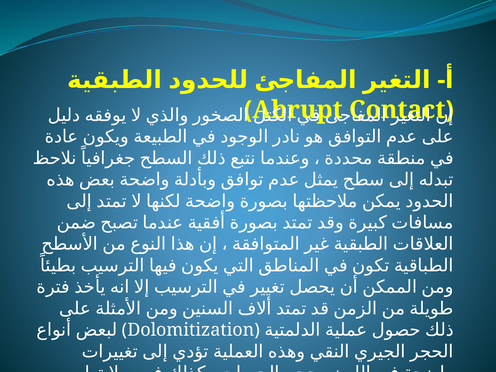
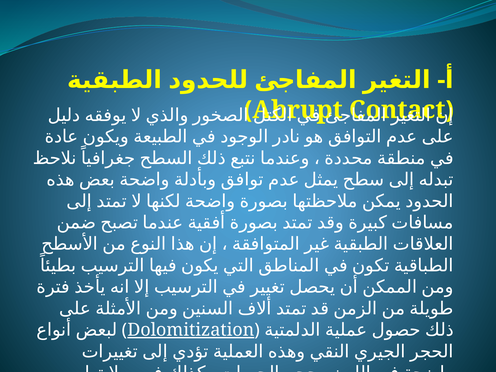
Dolomitization underline: none -> present (191, 330)
